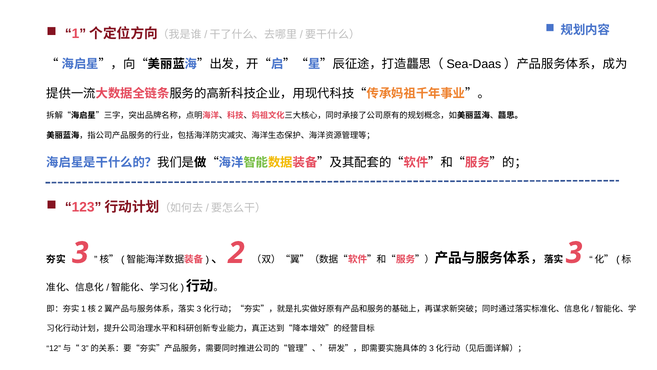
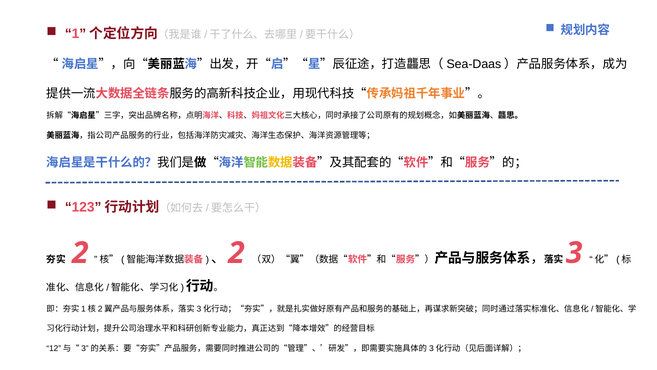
3: 3 -> 2 (80, 253)
